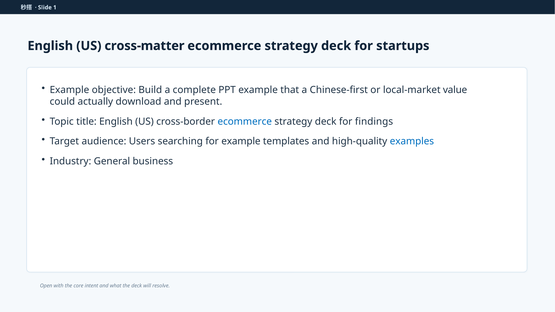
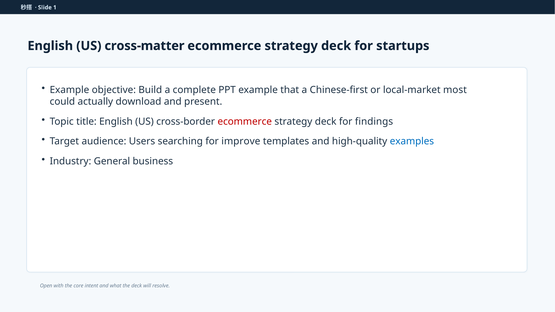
value: value -> most (455, 90)
ecommerce colour: blue -> red (245, 122)
for example: example -> improve (241, 141)
